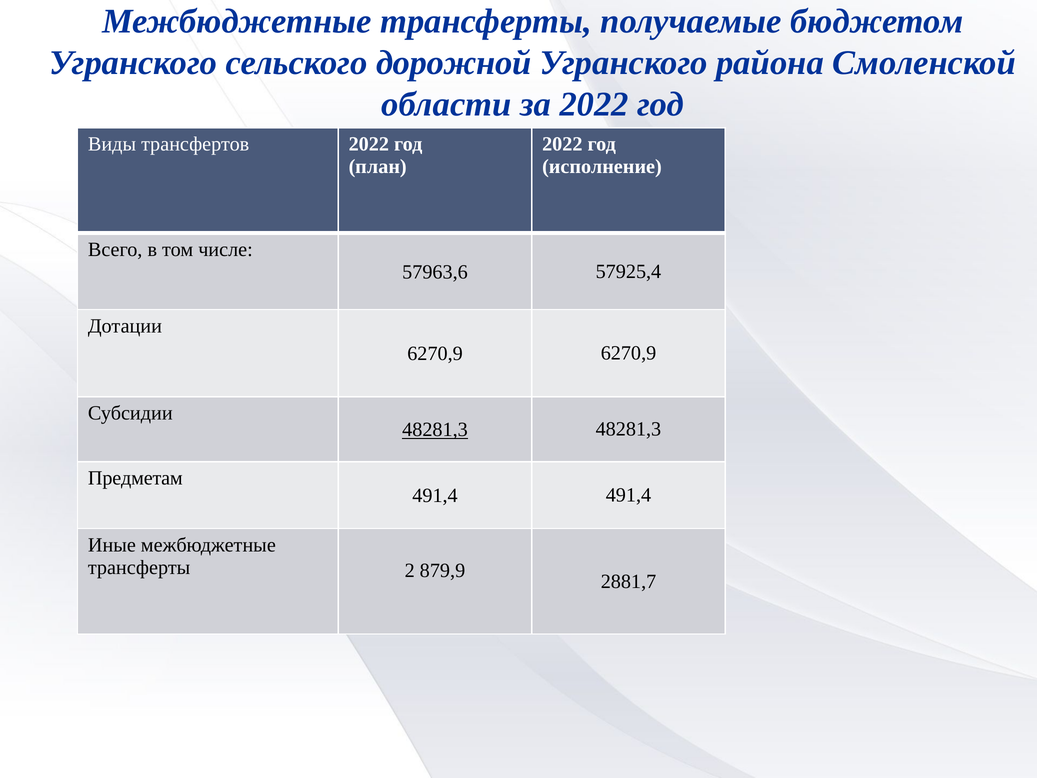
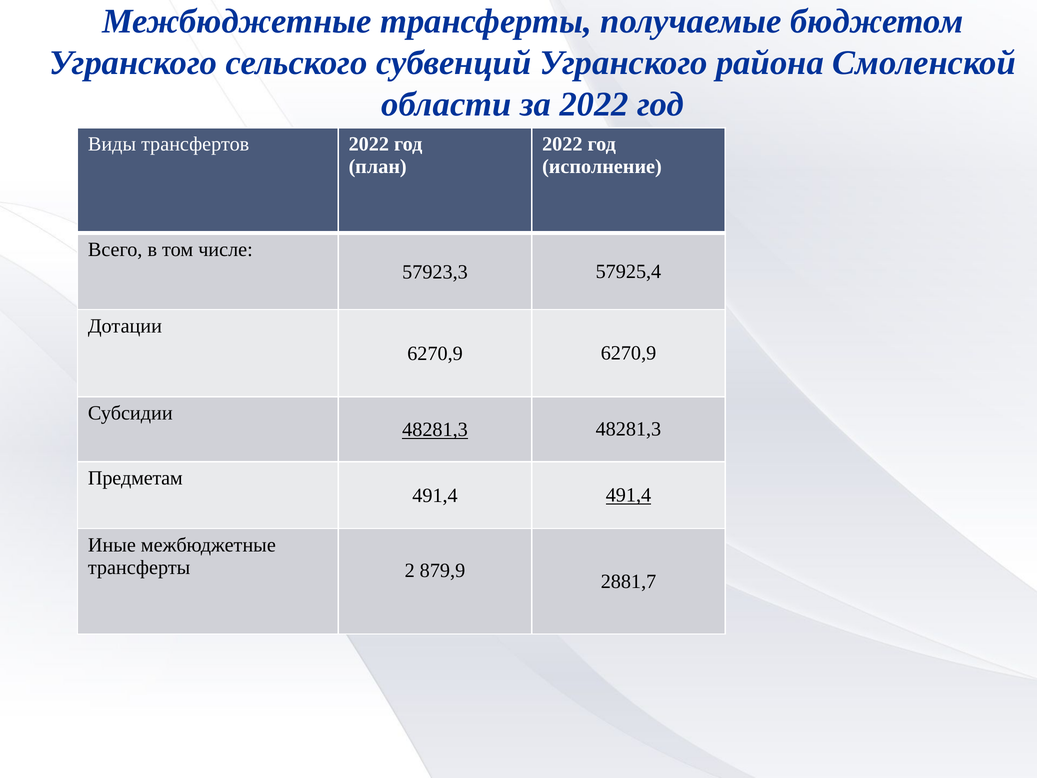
дорожной: дорожной -> субвенций (454, 63)
57963,6: 57963,6 -> 57923,3 (435, 272)
491,4 underline: none -> present (628, 495)
